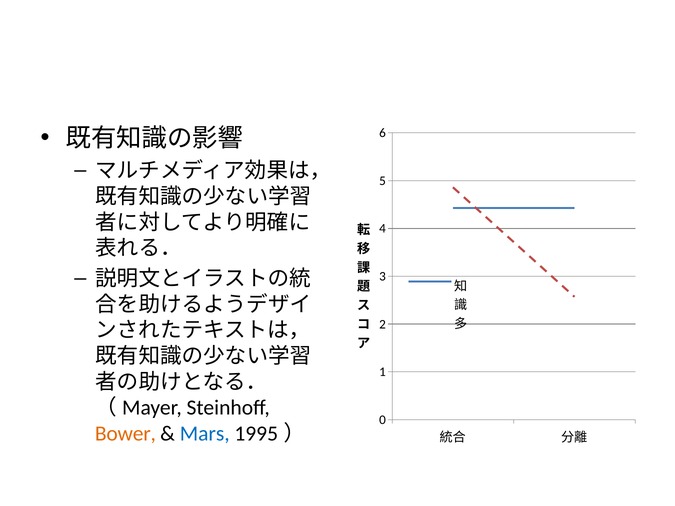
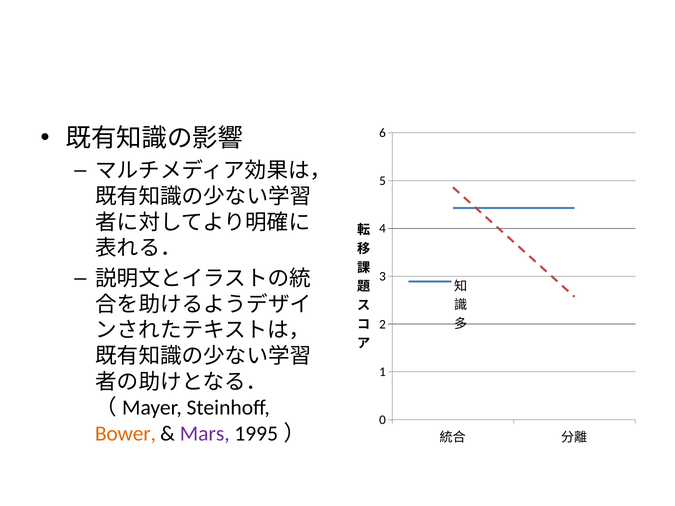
Mars colour: blue -> purple (205, 434)
